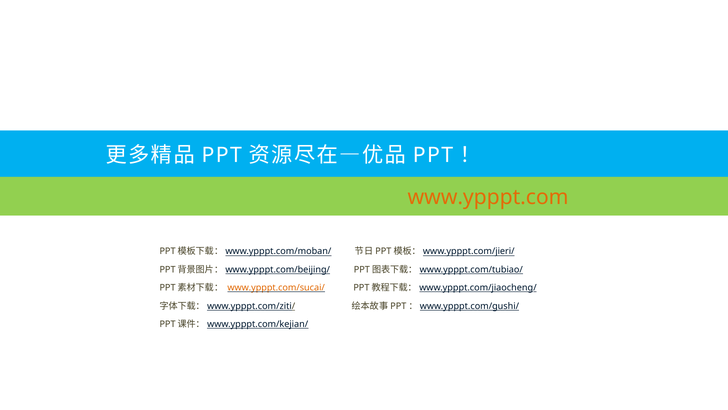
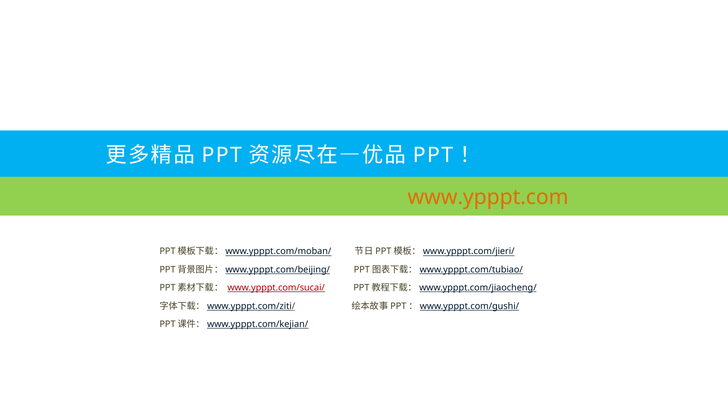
www.ypppt.com/sucai/ colour: orange -> red (276, 287)
